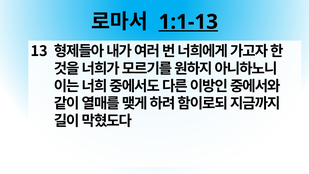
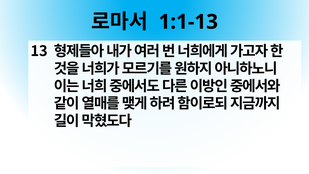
1:1-13 underline: present -> none (188, 22)
